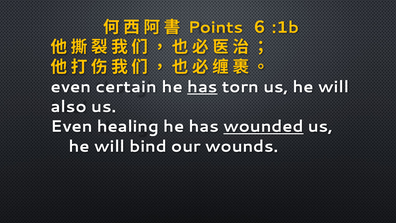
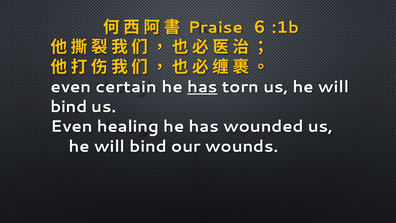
Points: Points -> Praise (215, 27)
also: also -> bind (69, 107)
wounded underline: present -> none (263, 126)
